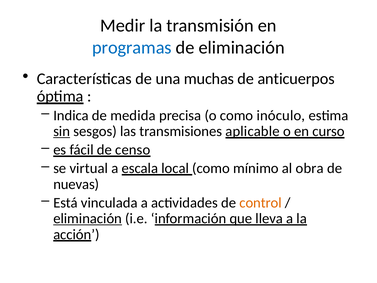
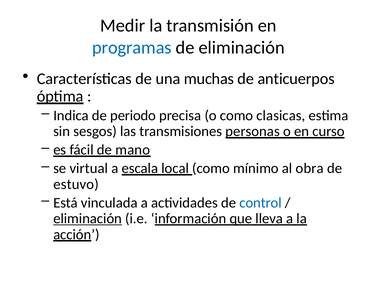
medida: medida -> periodo (133, 115)
inóculo: inóculo -> clasicas (281, 115)
sin underline: present -> none (62, 131)
aplicable: aplicable -> personas (253, 131)
censo: censo -> mano (133, 150)
nuevas: nuevas -> estuvo (76, 184)
control colour: orange -> blue (261, 203)
